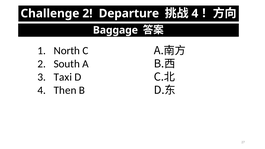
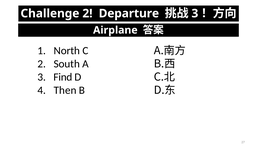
4: 4 -> 3 (195, 13)
Baggage: Baggage -> Airplane (115, 30)
Taxi: Taxi -> Find (63, 77)
